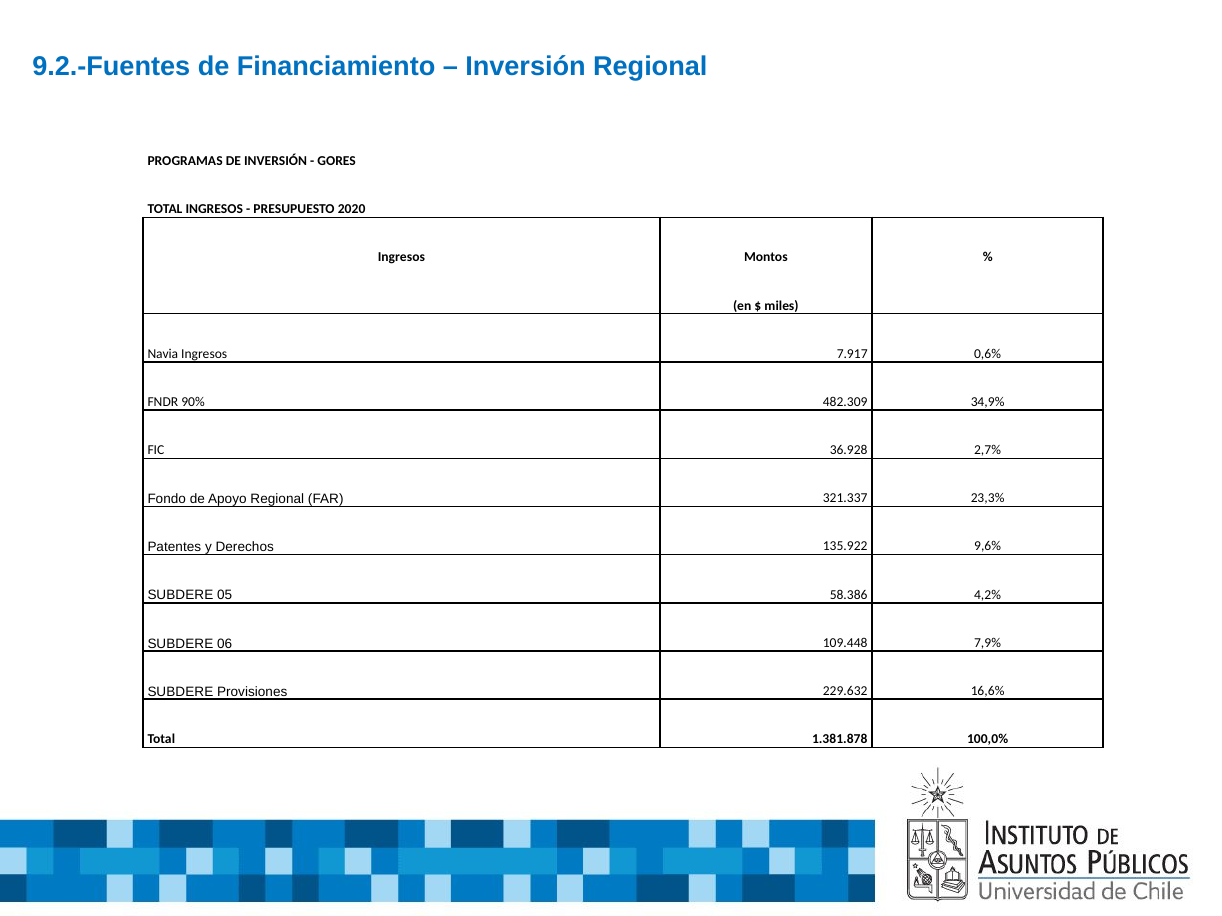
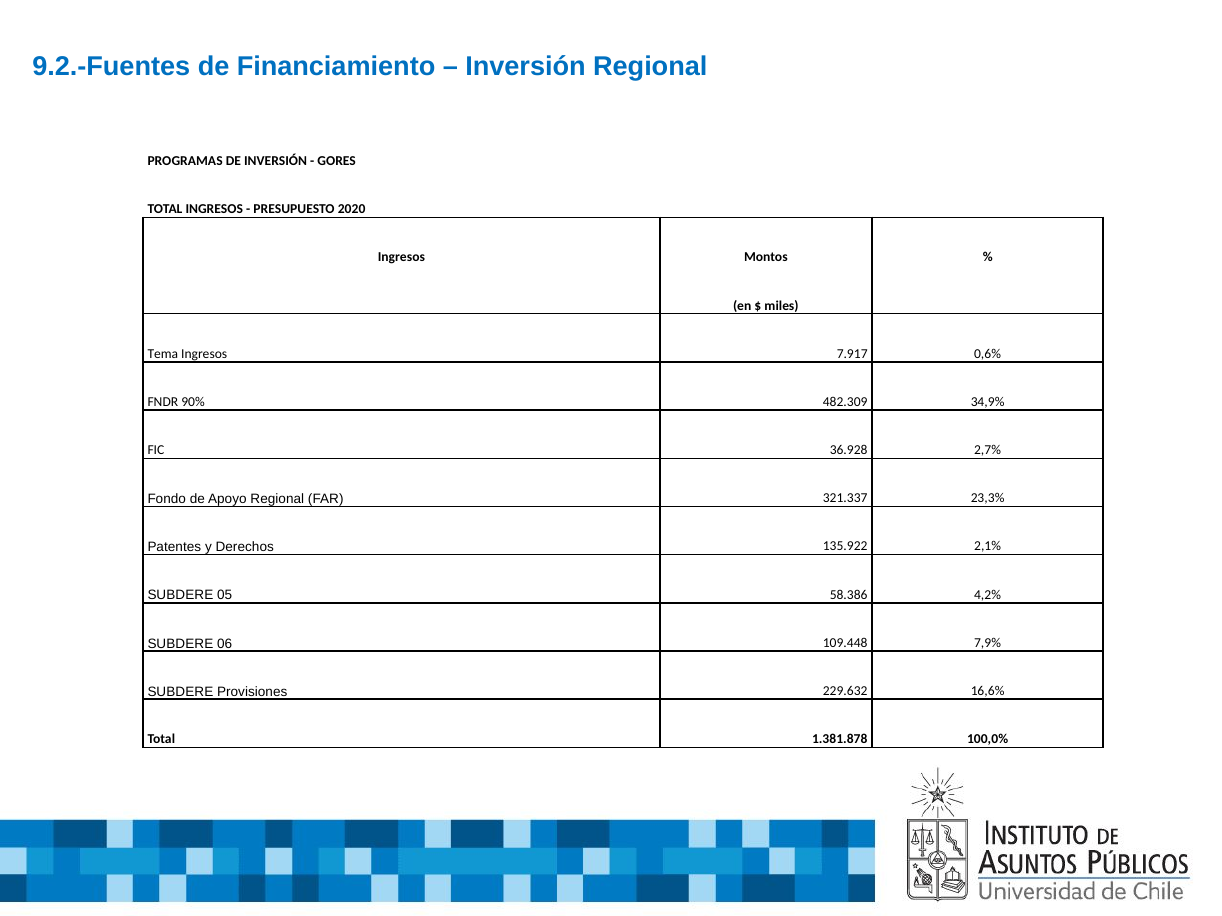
Navia: Navia -> Tema (163, 354)
9,6%: 9,6% -> 2,1% (988, 547)
